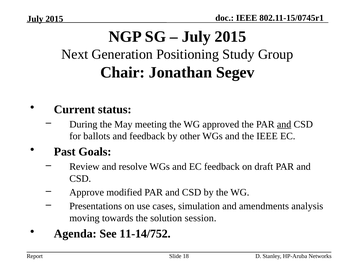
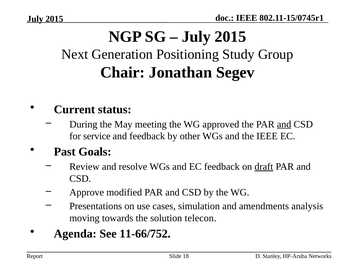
ballots: ballots -> service (97, 136)
draft underline: none -> present (264, 166)
session: session -> telecon (201, 217)
11-14/752: 11-14/752 -> 11-66/752 (145, 233)
